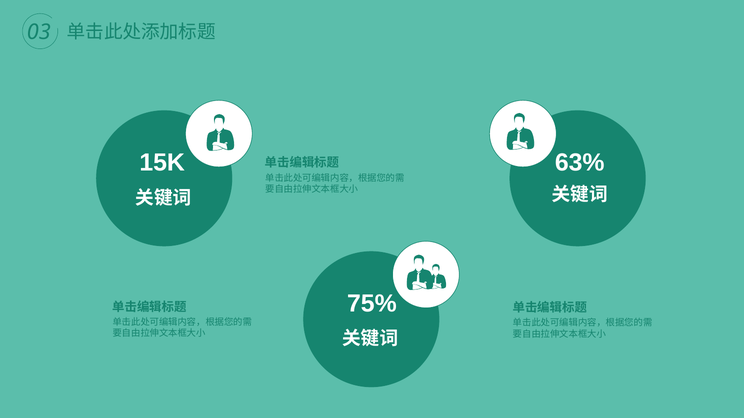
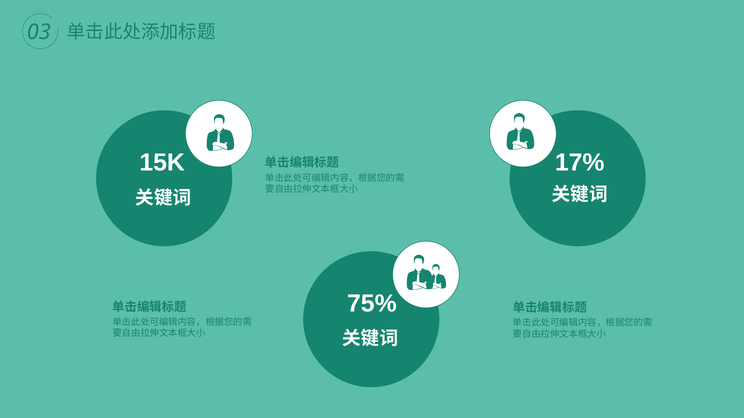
63%: 63% -> 17% (580, 163)
